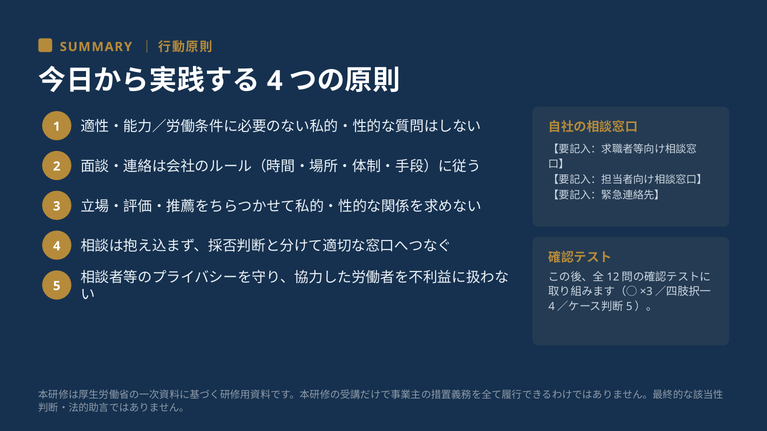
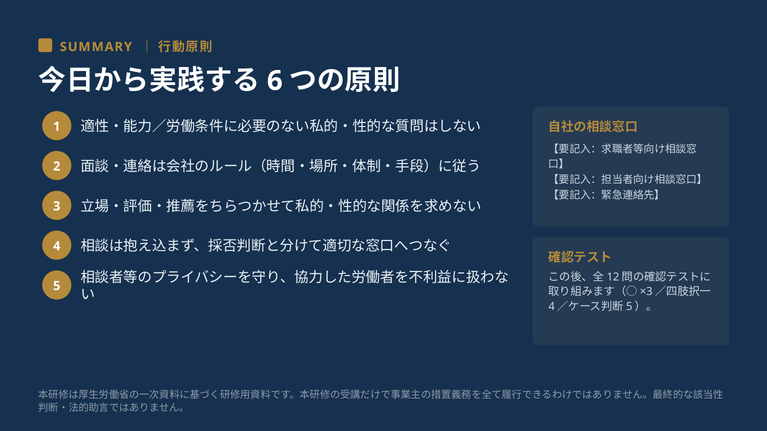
4: 4 -> 6 (275, 81)
